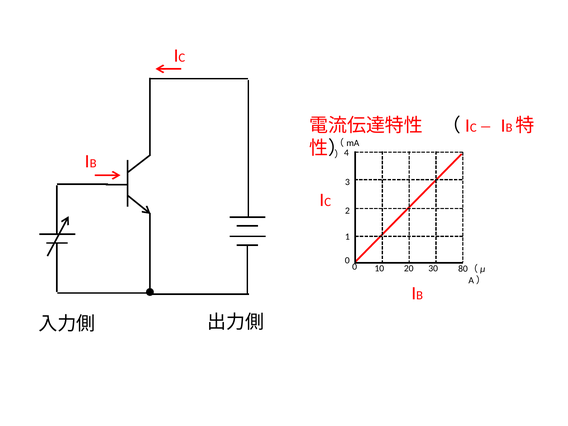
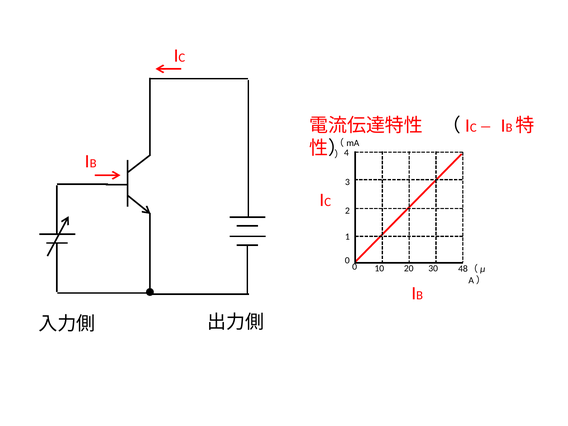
80: 80 -> 48 (463, 269)
